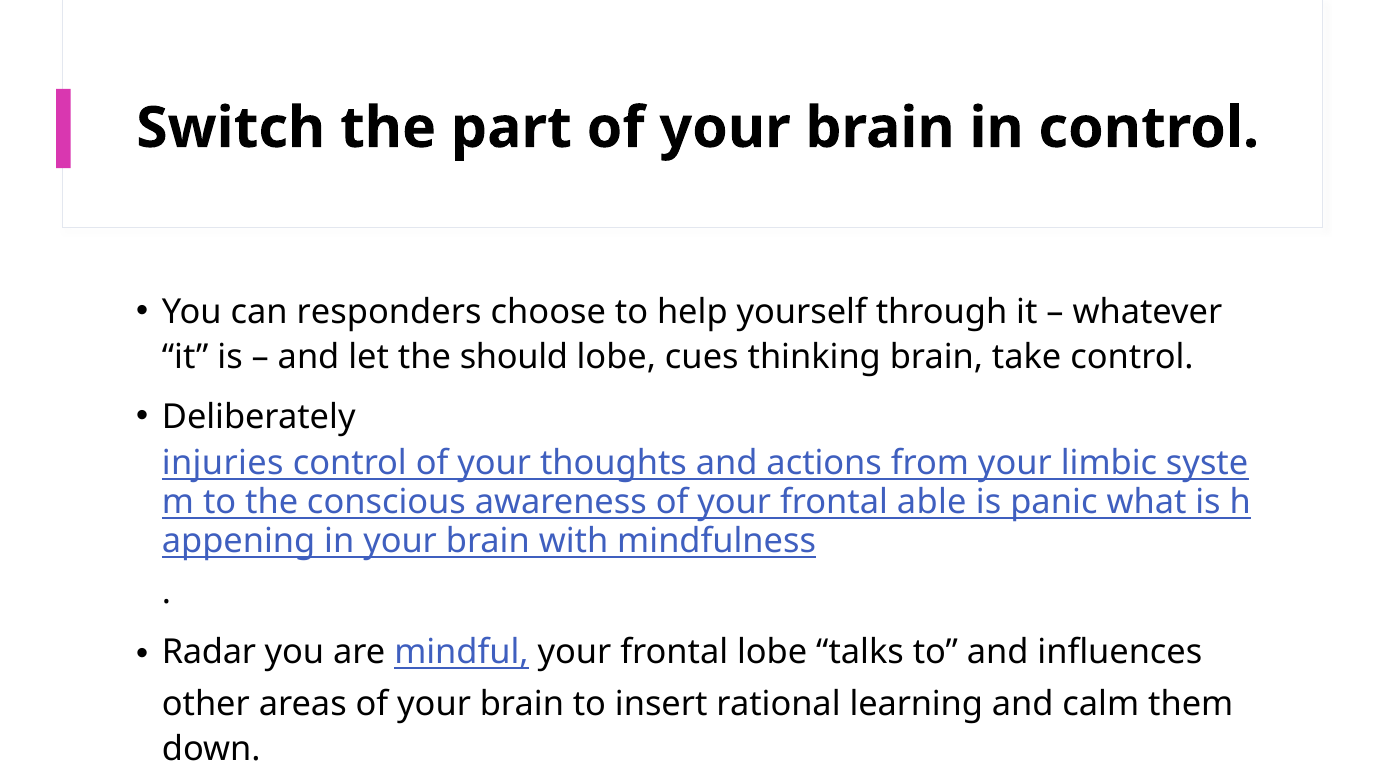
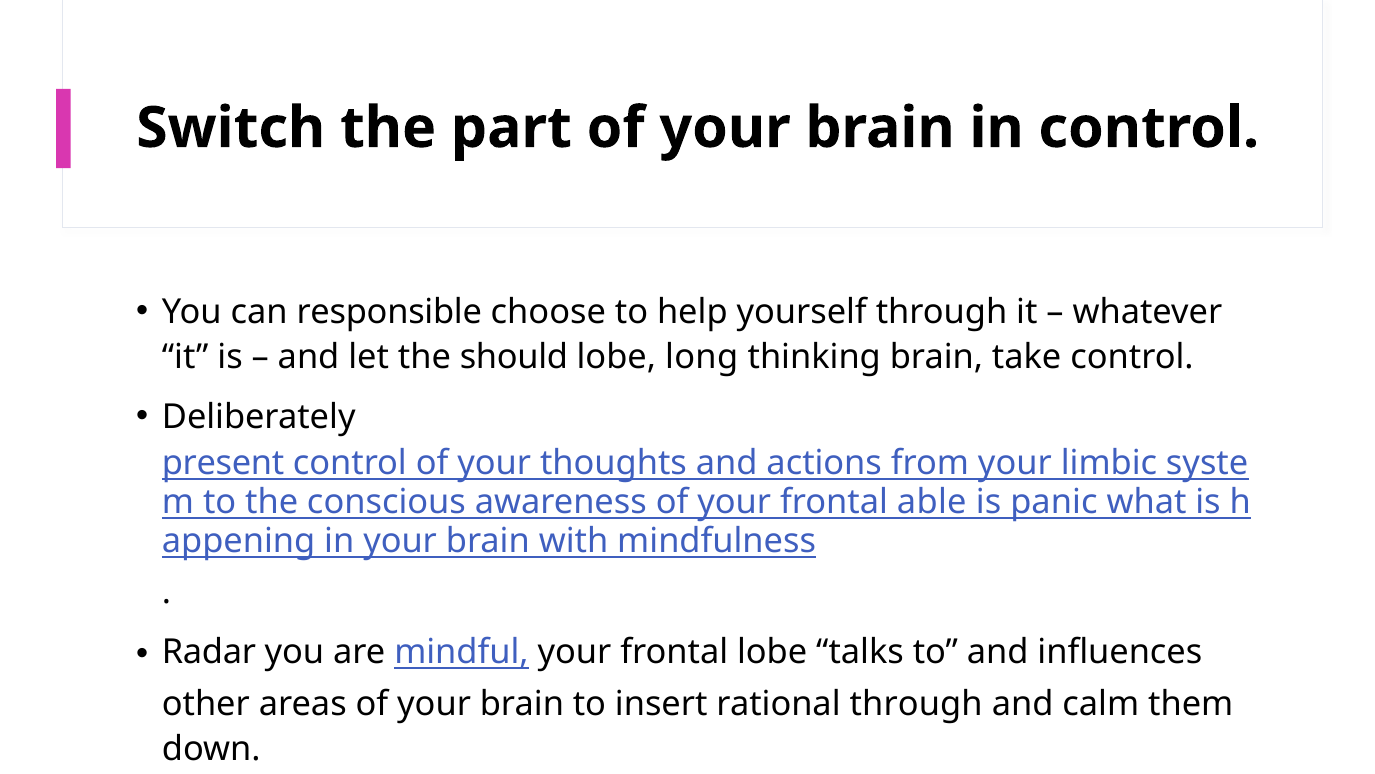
responders: responders -> responsible (389, 312)
cues: cues -> long (702, 357)
injuries: injuries -> present (223, 463)
rational learning: learning -> through (916, 703)
